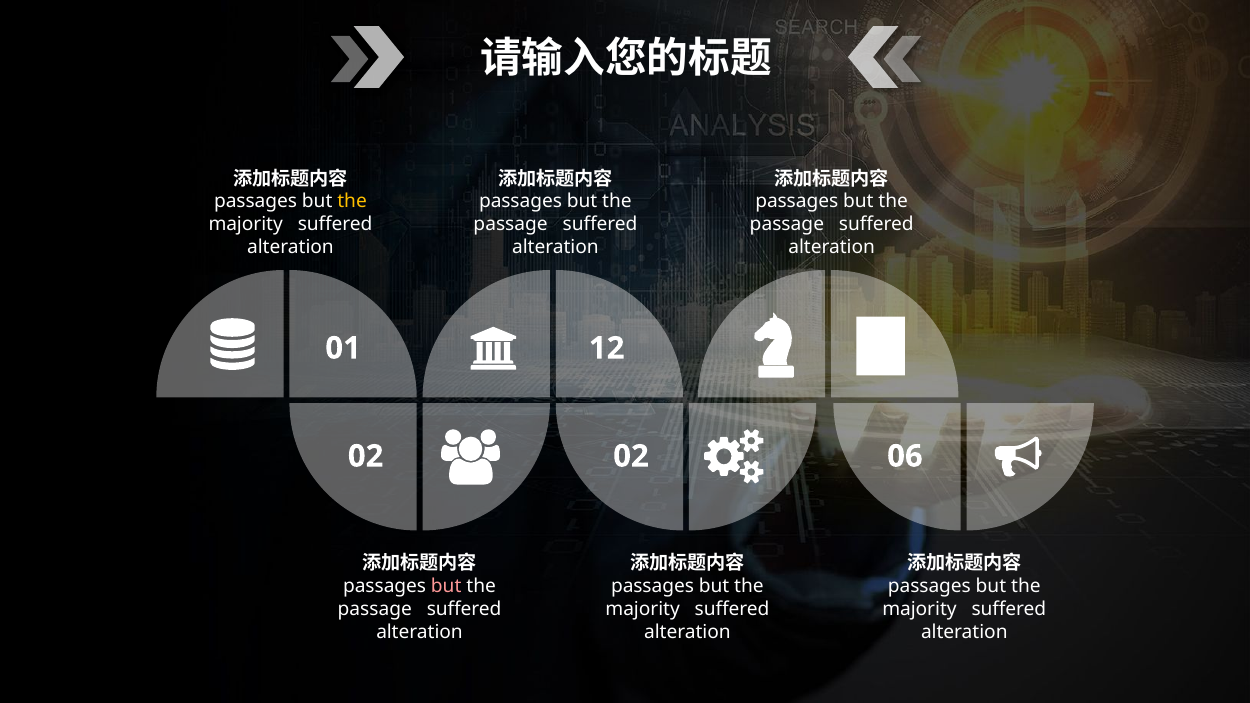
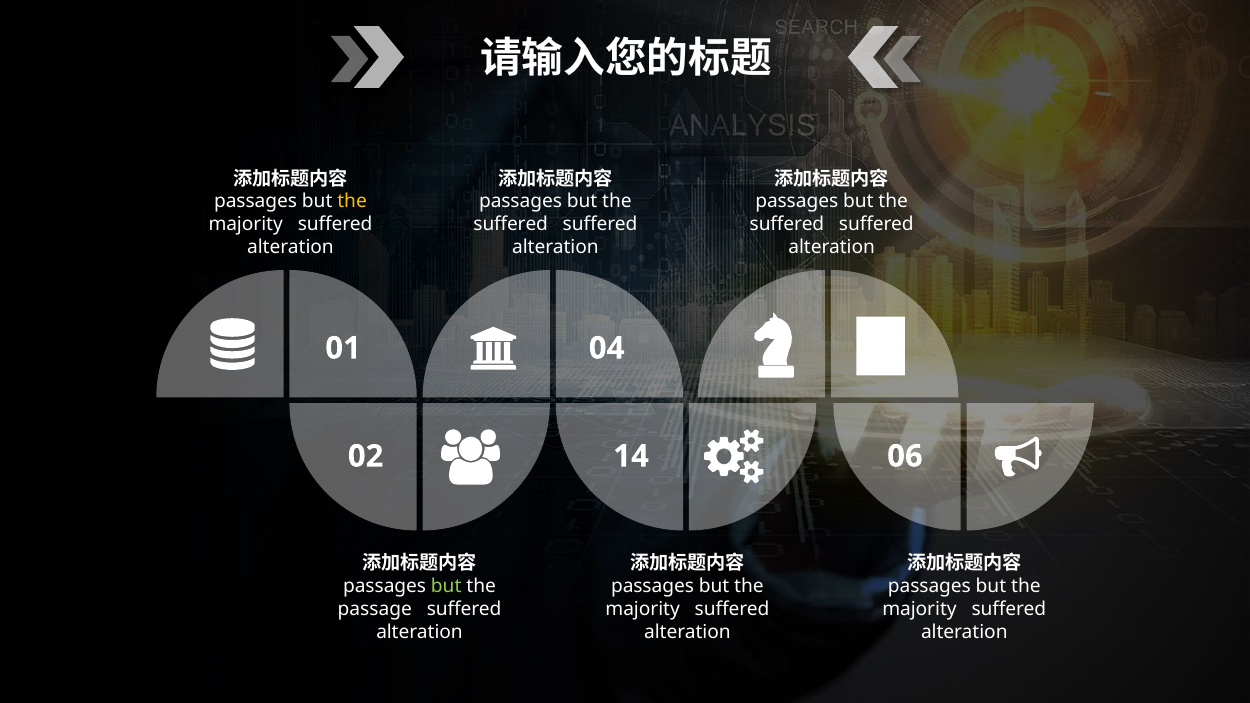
passage: passage -> suffered (511, 225)
passage: passage -> suffered (787, 225)
12: 12 -> 04 (607, 348)
02 02: 02 -> 14 (631, 456)
but colour: pink -> light green (446, 586)
